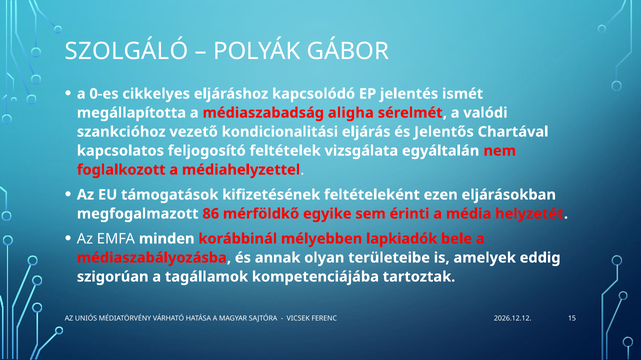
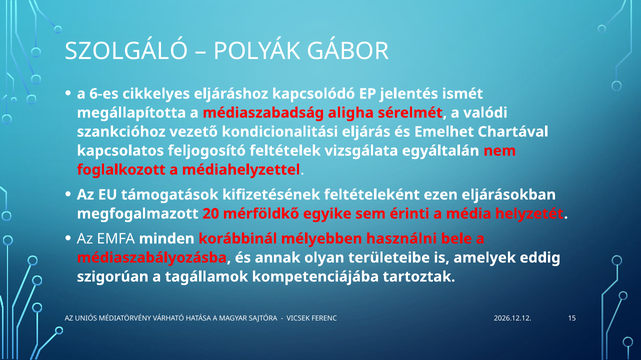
0-es: 0-es -> 6-es (104, 94)
Jelentős: Jelentős -> Emelhet (444, 132)
86: 86 -> 20 (211, 214)
lapkiadók: lapkiadók -> használni (402, 239)
